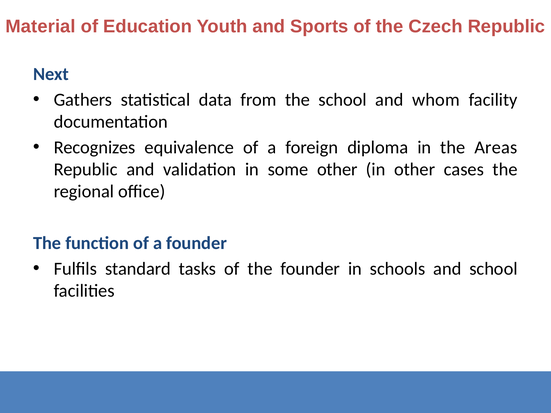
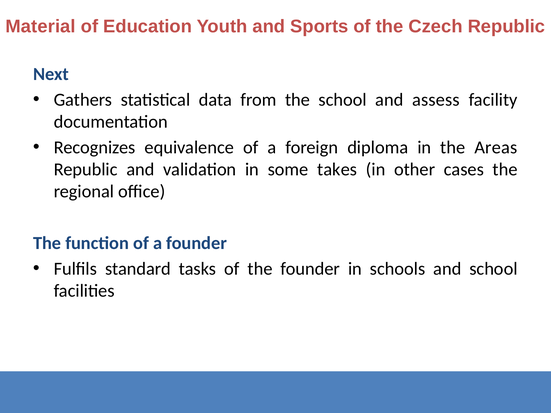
whom: whom -> assess (436, 100)
some other: other -> takes (337, 170)
